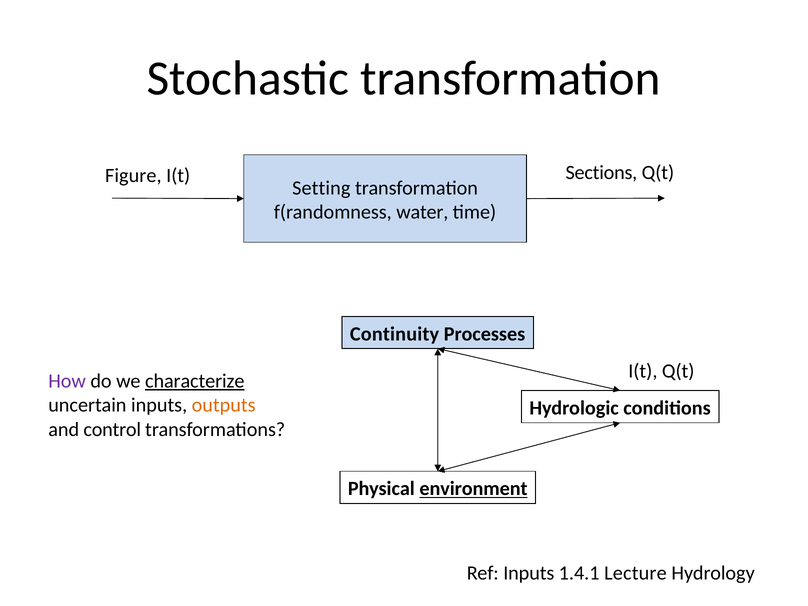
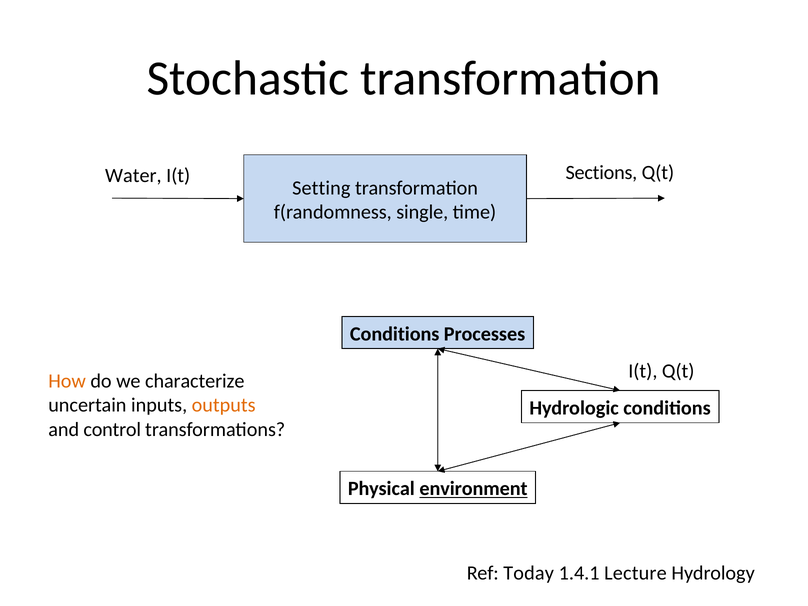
Figure: Figure -> Water (133, 176)
water: water -> single (422, 212)
Continuity: Continuity -> Conditions (395, 334)
How colour: purple -> orange (67, 381)
characterize underline: present -> none (195, 381)
Ref Inputs: Inputs -> Today (529, 573)
